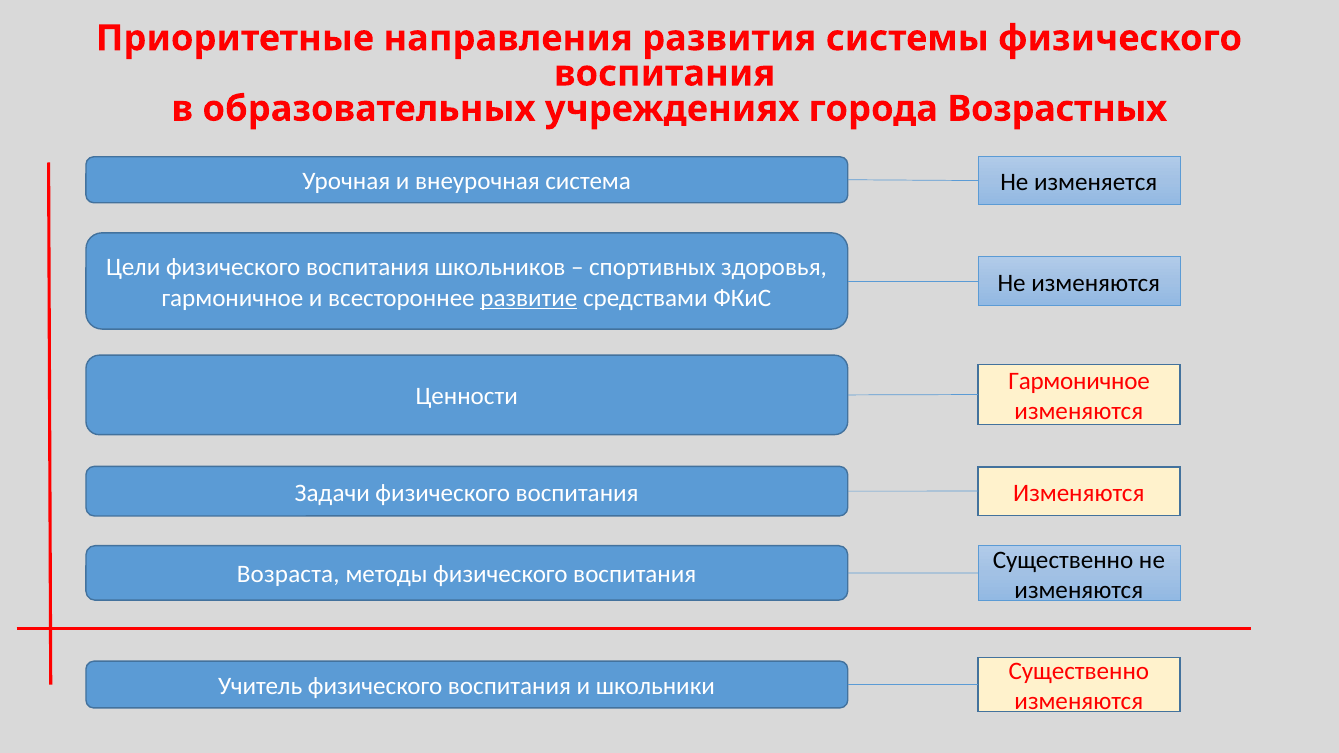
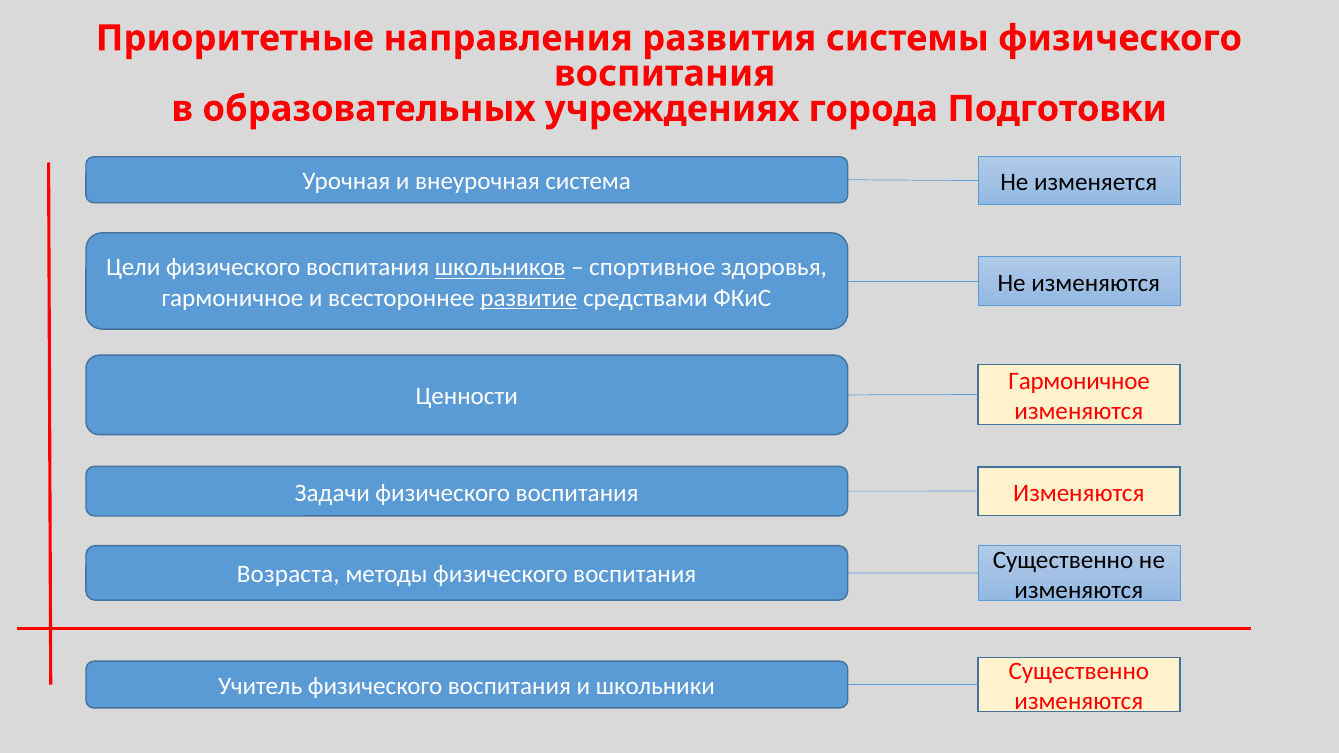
Возрастных: Возрастных -> Подготовки (1057, 109)
школьников underline: none -> present (500, 268)
спортивных: спортивных -> спортивное (652, 268)
